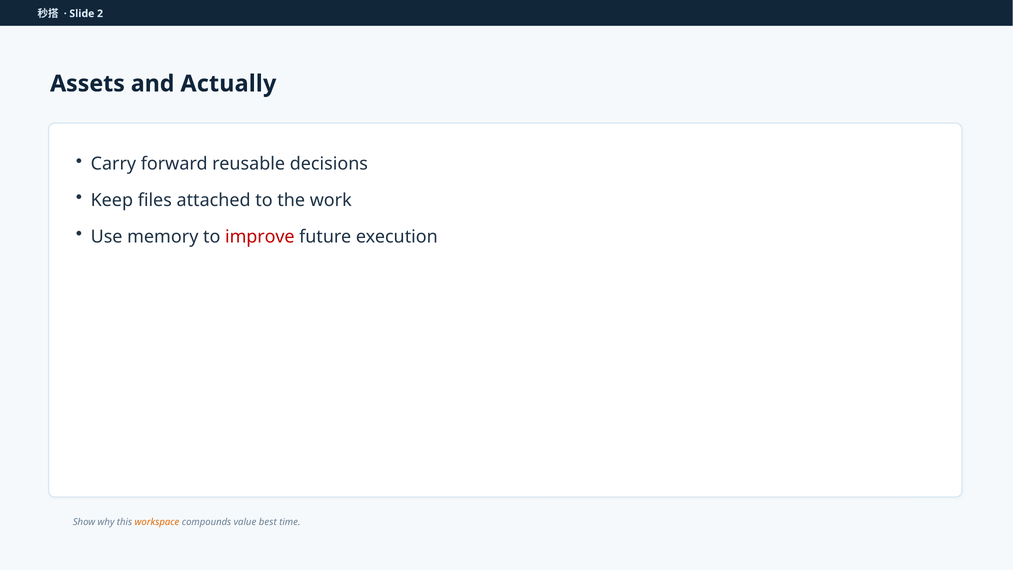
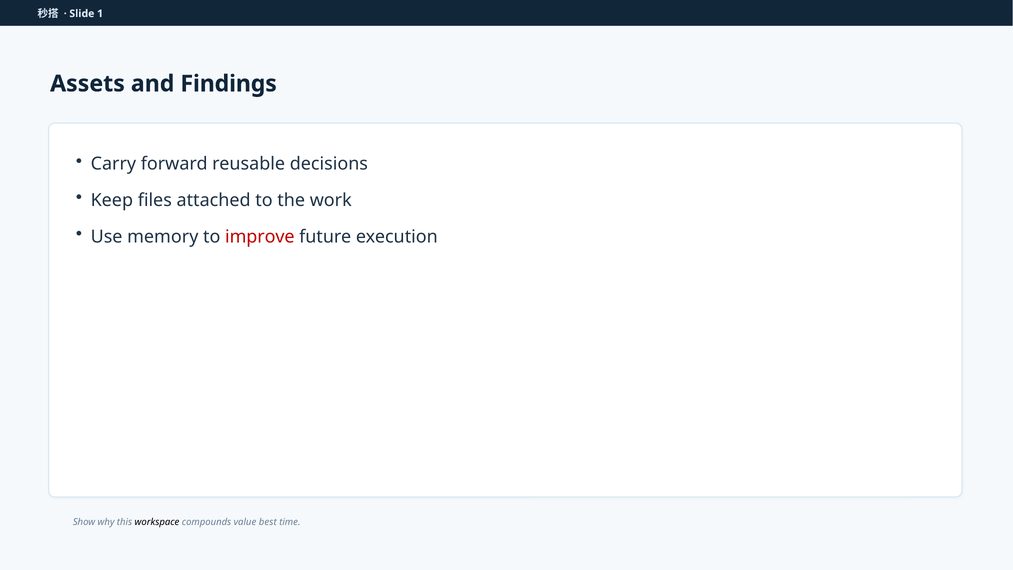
2: 2 -> 1 (100, 14)
Actually: Actually -> Findings (229, 84)
workspace colour: orange -> black (157, 522)
